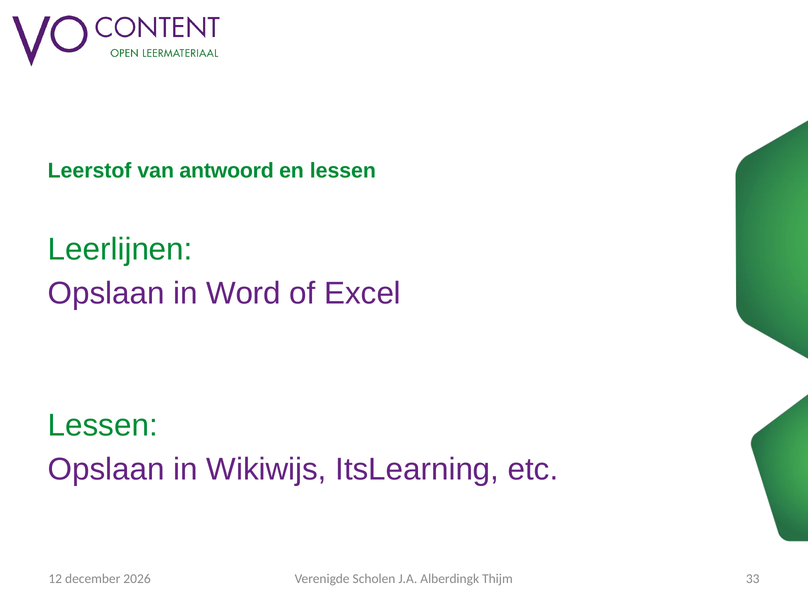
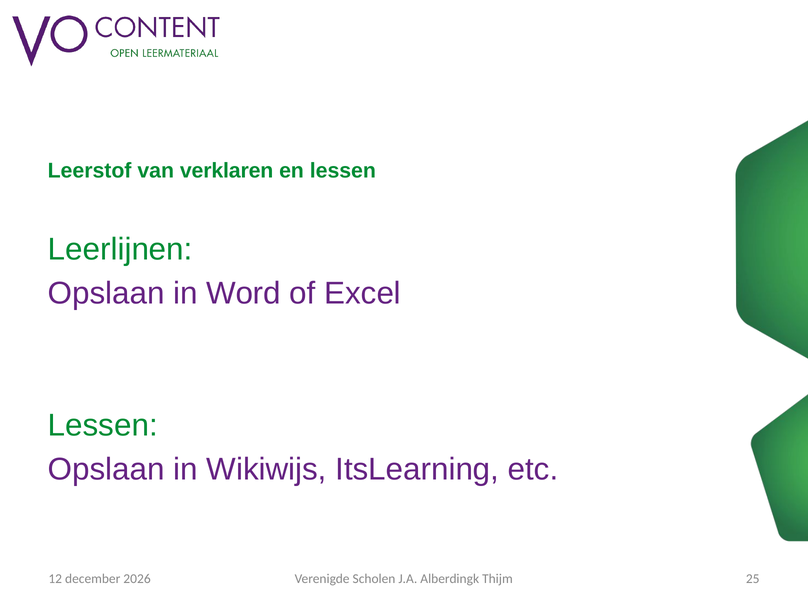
antwoord: antwoord -> verklaren (227, 171)
33: 33 -> 25 (753, 579)
